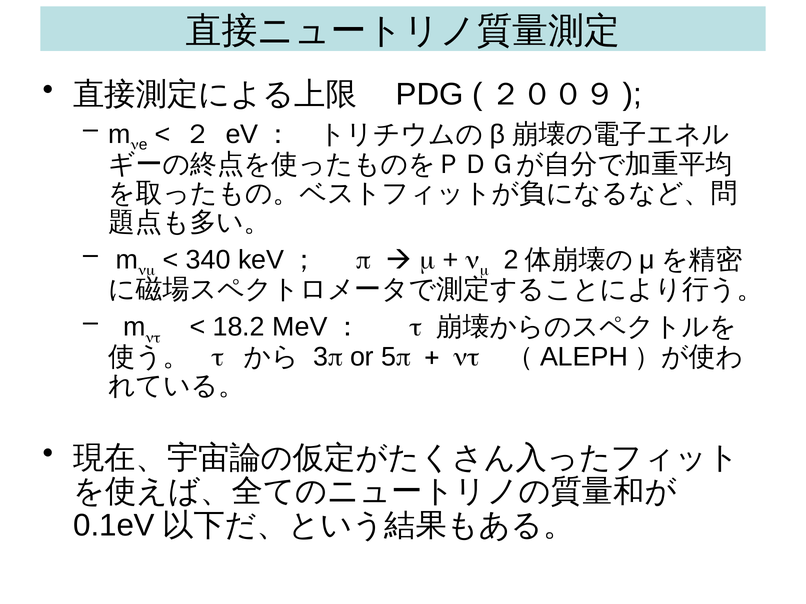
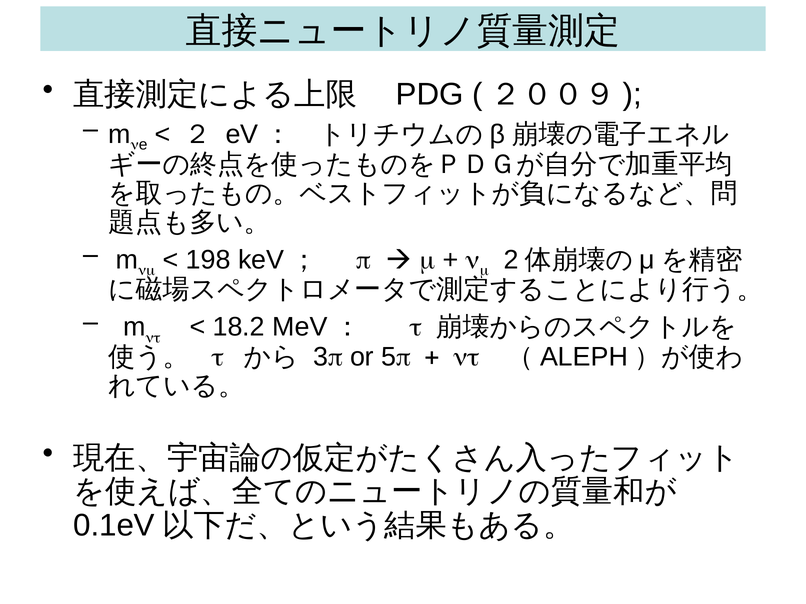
340: 340 -> 198 (208, 260)
